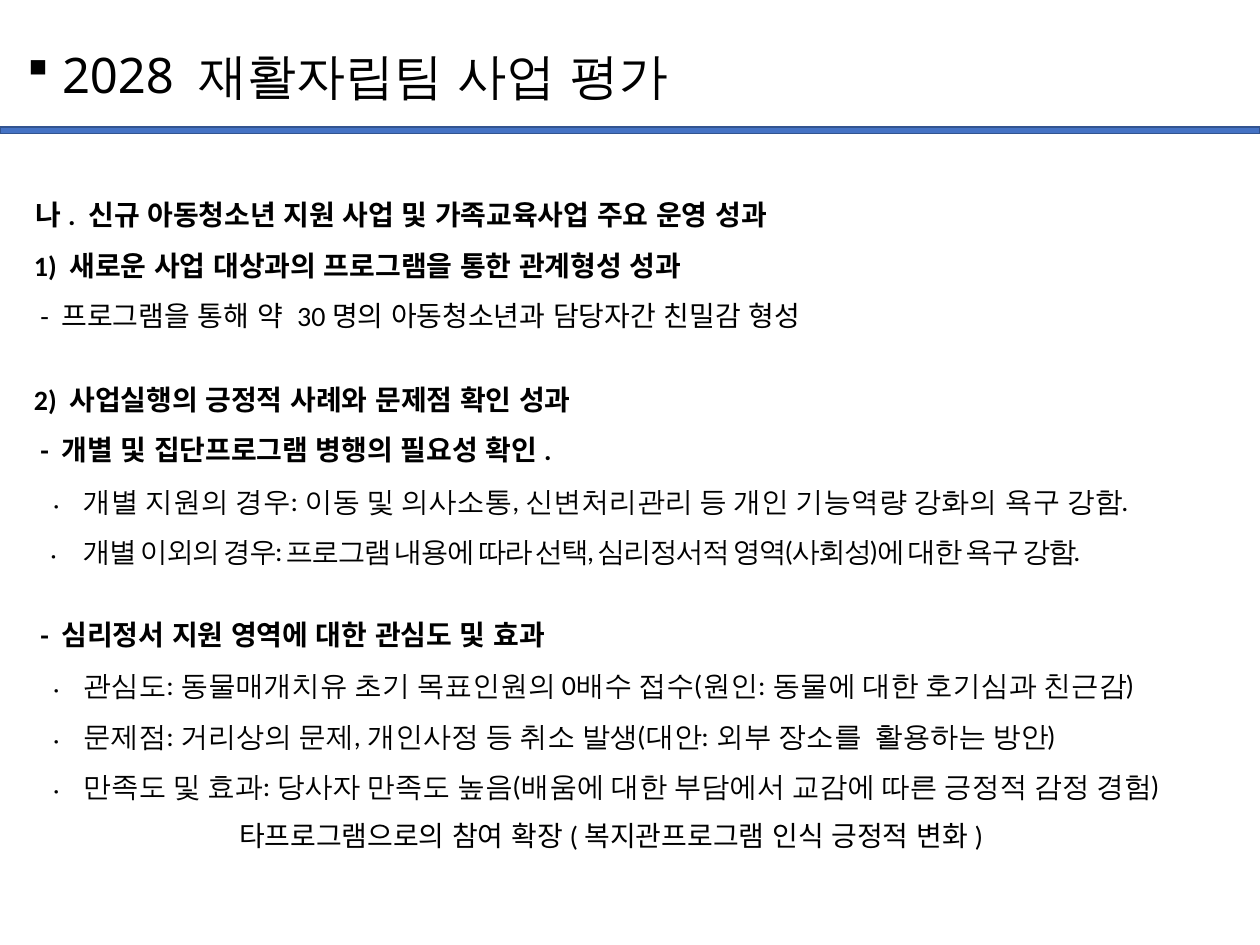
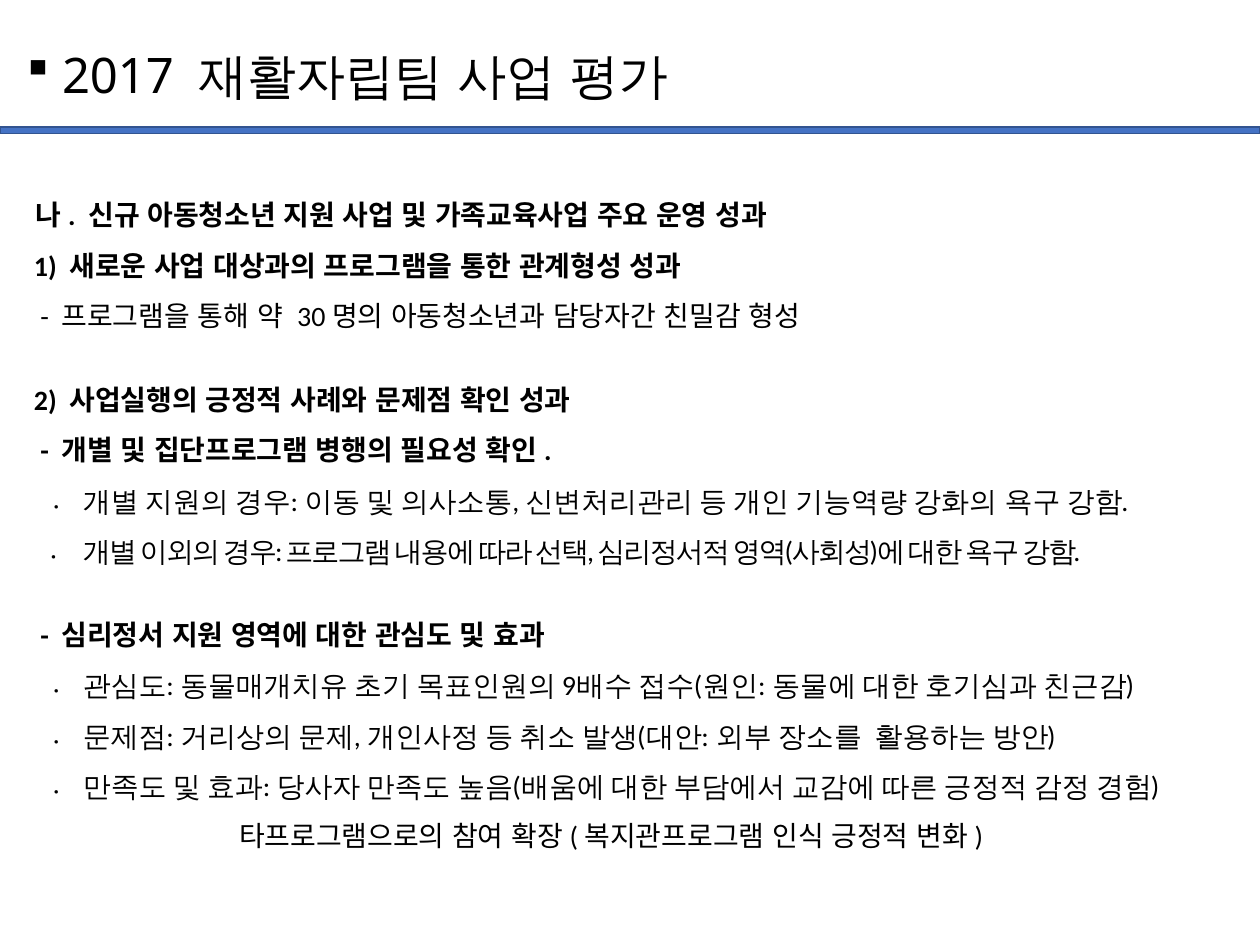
2028: 2028 -> 2017 (118, 77)
0: 0 -> 9 (569, 686)
